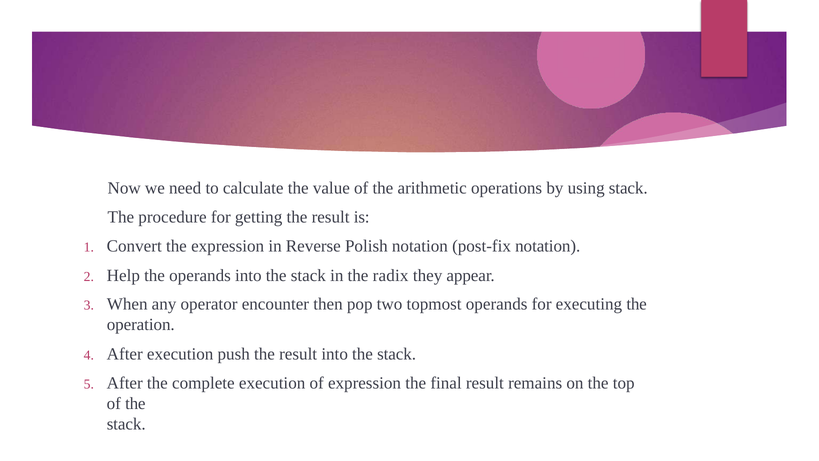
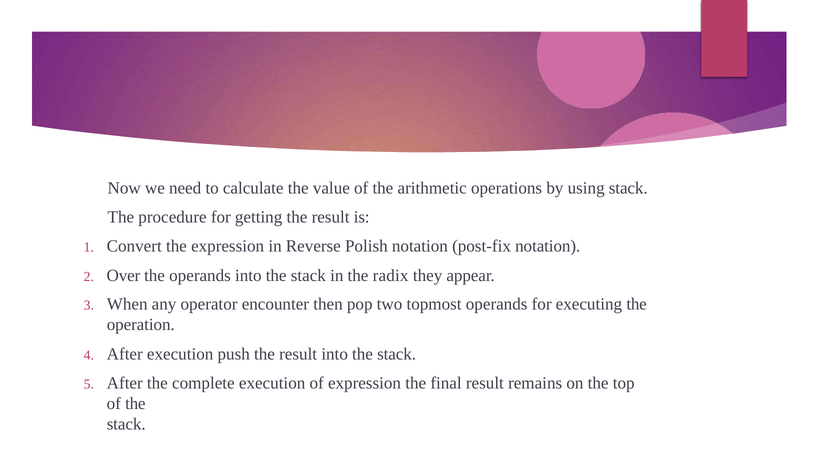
Help: Help -> Over (123, 275)
